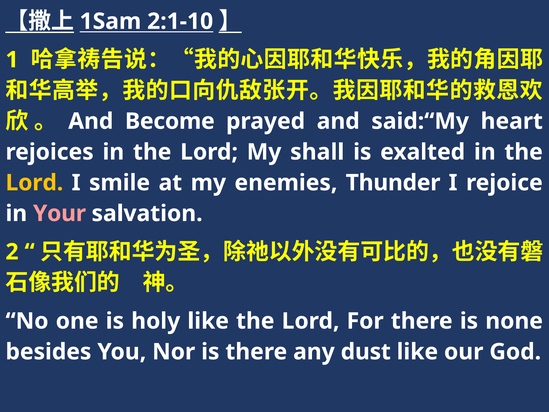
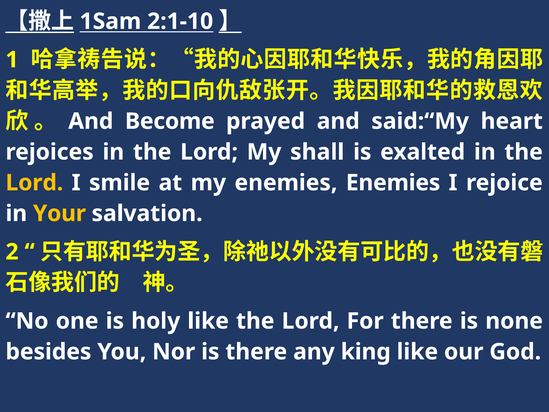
enemies Thunder: Thunder -> Enemies (393, 183)
Your colour: pink -> yellow (59, 213)
dust: dust -> king (366, 352)
